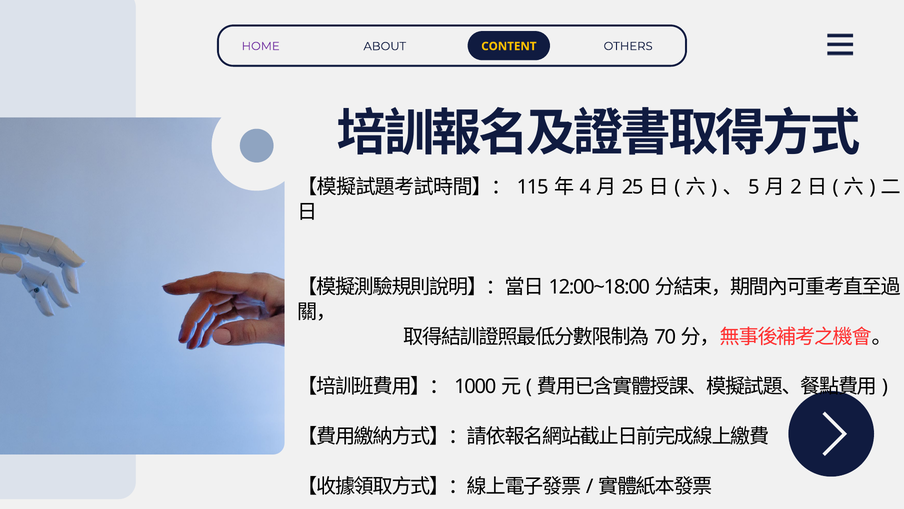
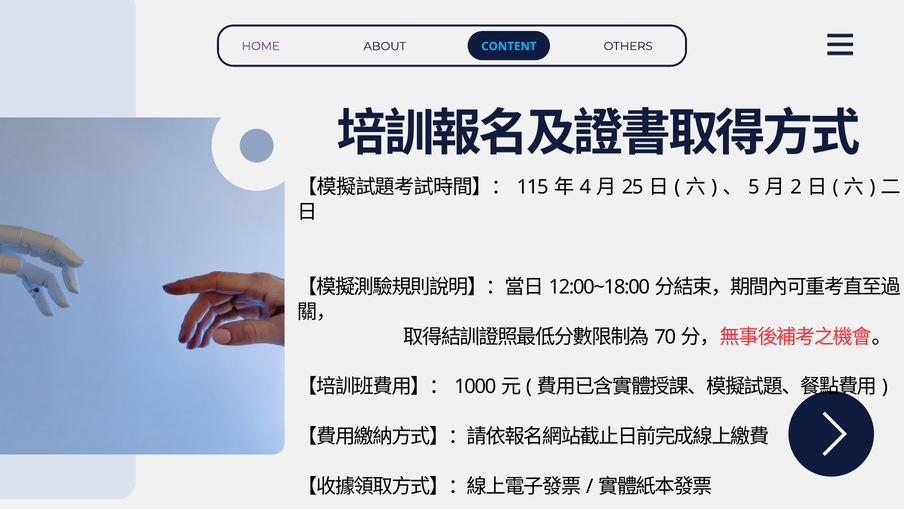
CONTENT colour: yellow -> light blue (509, 46)
